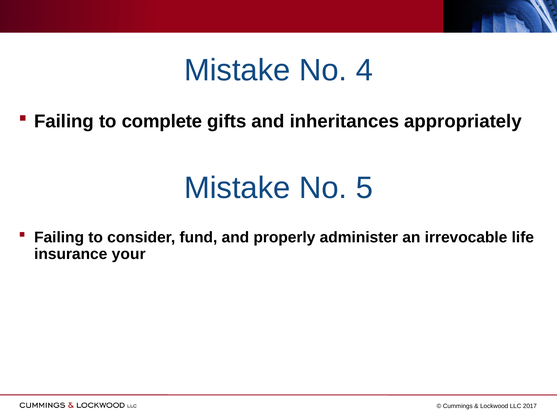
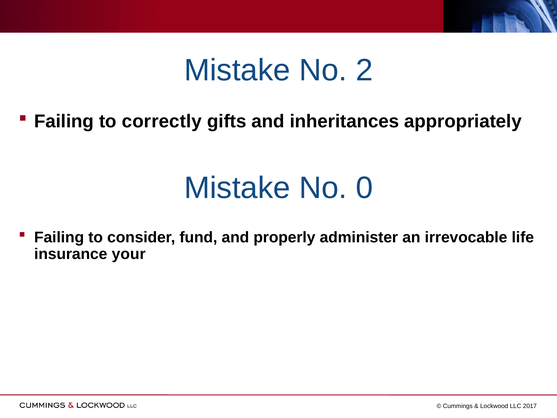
4: 4 -> 2 (364, 70)
complete: complete -> correctly (162, 121)
5: 5 -> 0 (364, 188)
